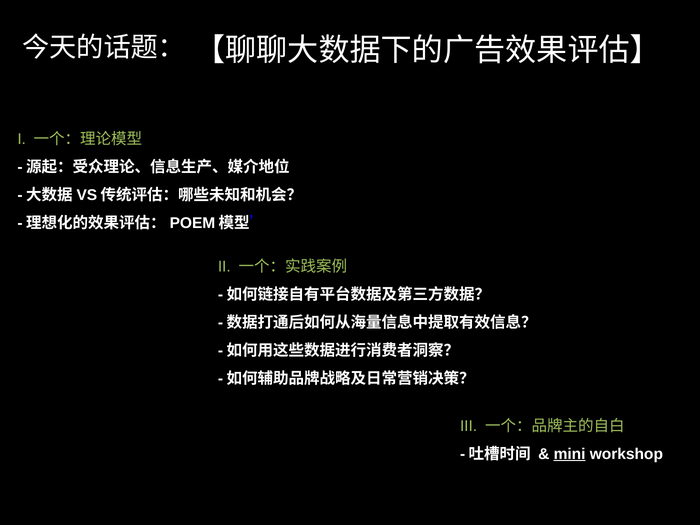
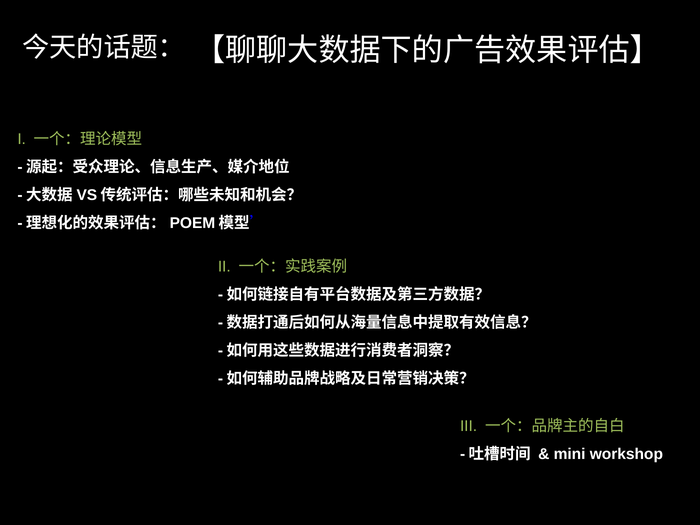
mini underline: present -> none (570, 454)
